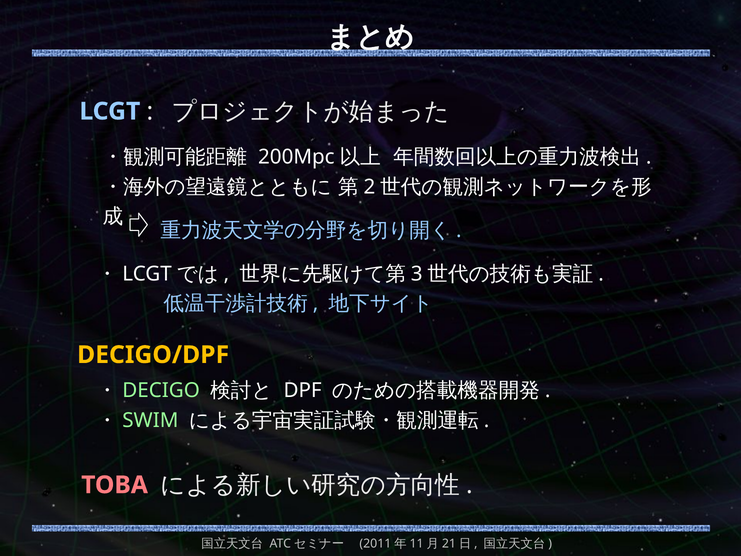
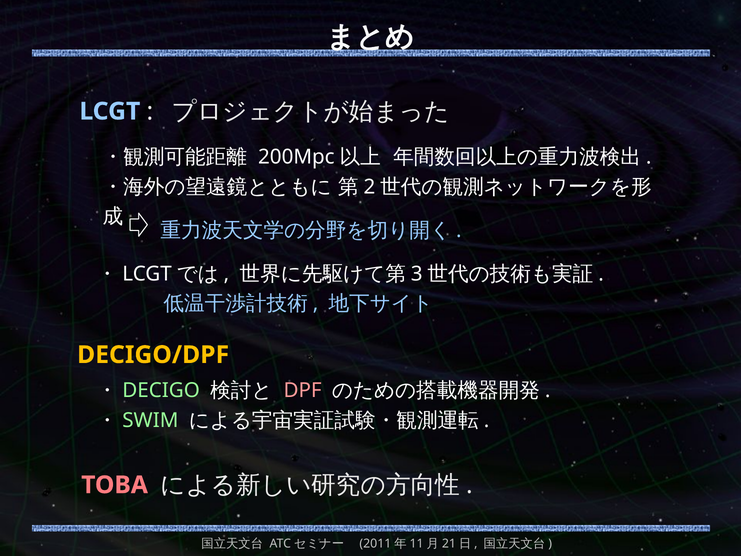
DPF colour: white -> pink (303, 390)
